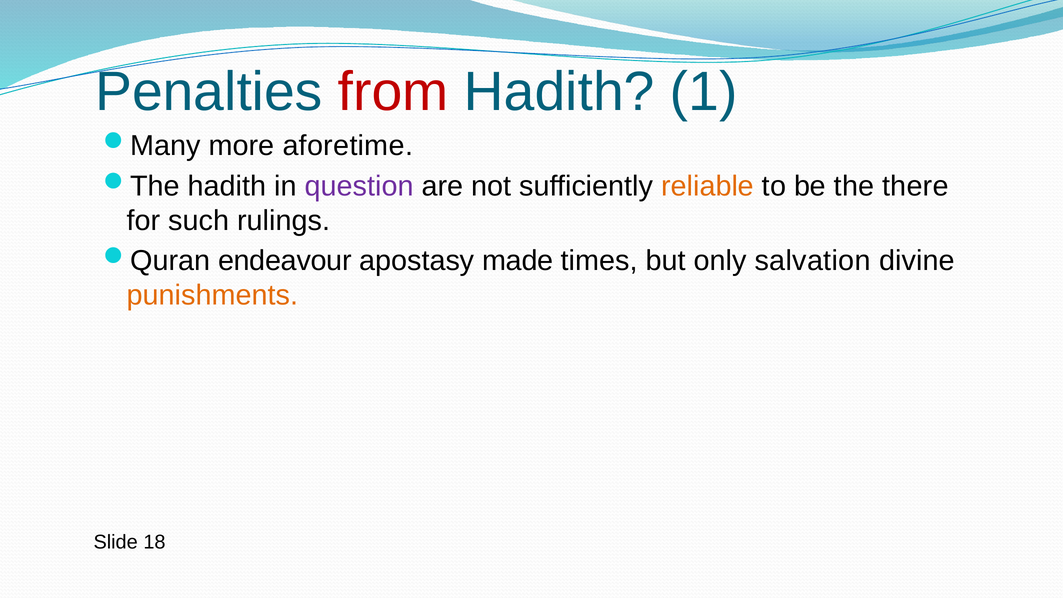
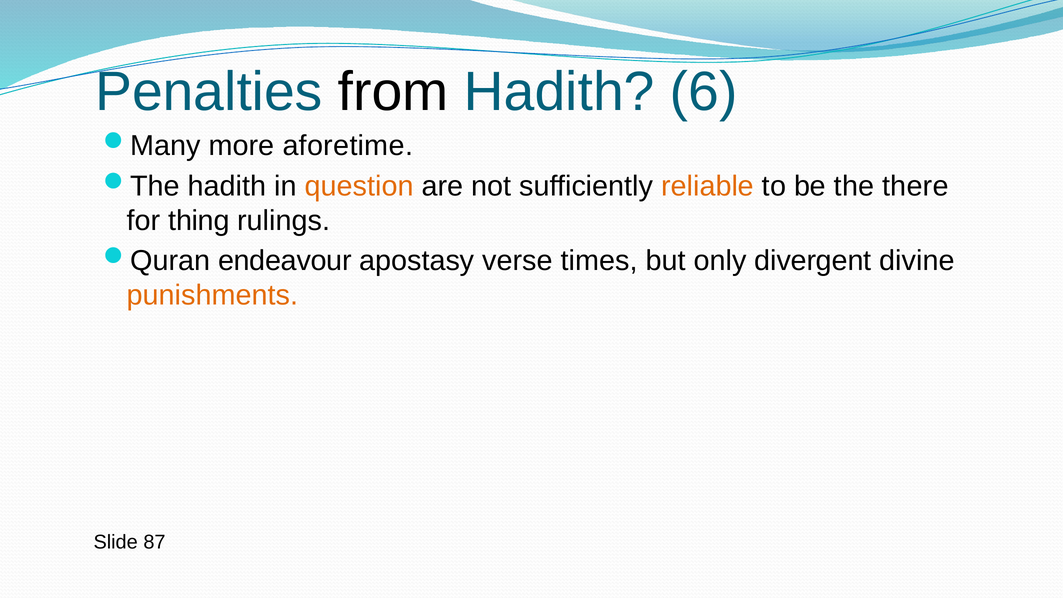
from colour: red -> black (393, 92)
1: 1 -> 6 (704, 92)
question colour: purple -> orange (359, 186)
such: such -> thing (199, 221)
made: made -> verse (518, 261)
salvation: salvation -> divergent (813, 261)
18: 18 -> 87 (154, 542)
